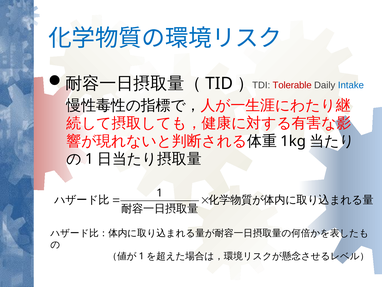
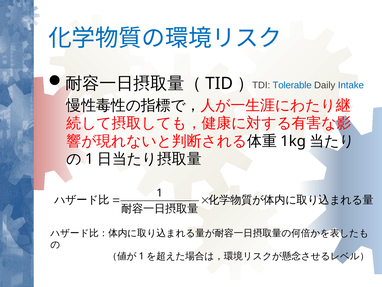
Tolerable colour: red -> blue (292, 85)
